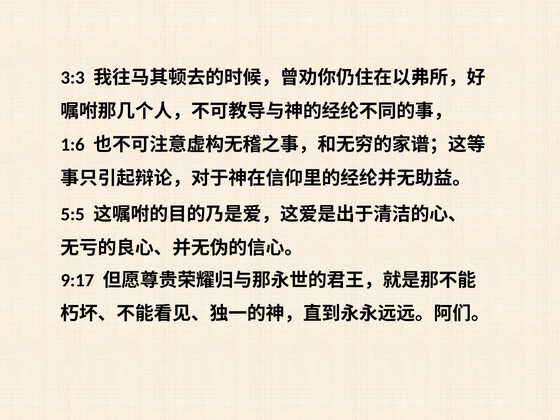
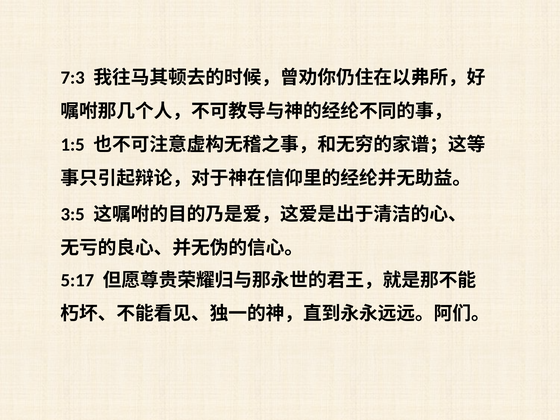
3:3: 3:3 -> 7:3 (73, 78)
1:6: 1:6 -> 1:5 (73, 145)
5:5: 5:5 -> 3:5 (73, 214)
9:17: 9:17 -> 5:17 (77, 280)
